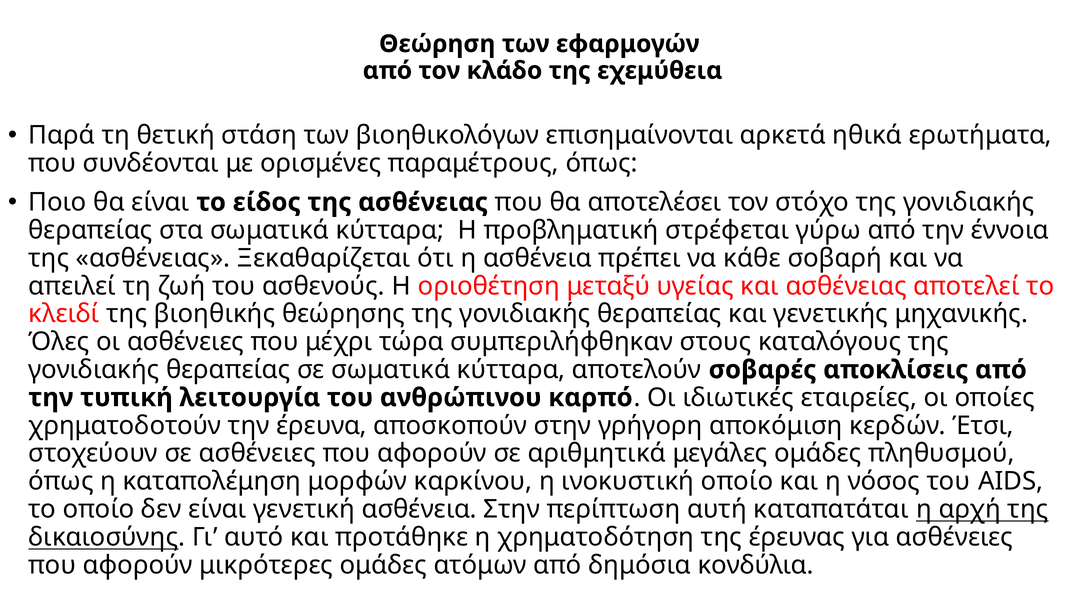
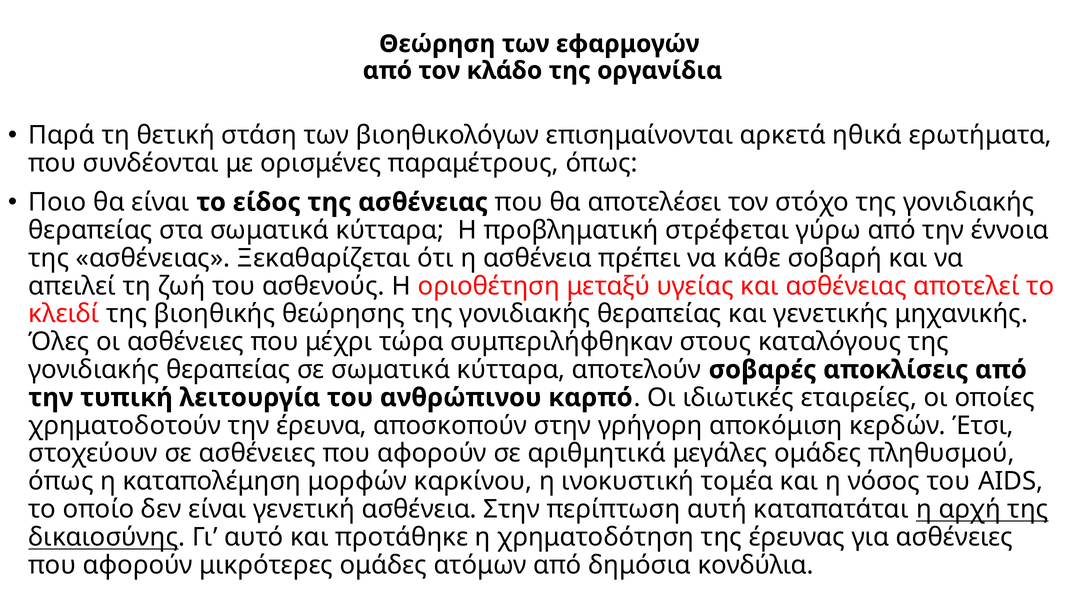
εχεμύθεια: εχεμύθεια -> οργανίδια (660, 71)
ινοκυστική οποίο: οποίο -> τομέα (737, 481)
